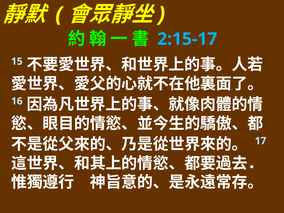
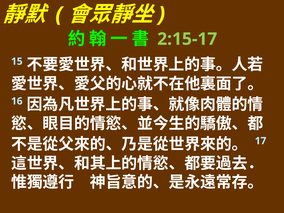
2:15-17 colour: light blue -> light green (187, 39)
